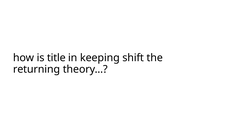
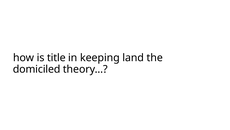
shift: shift -> land (133, 57)
returning: returning -> domiciled (37, 69)
